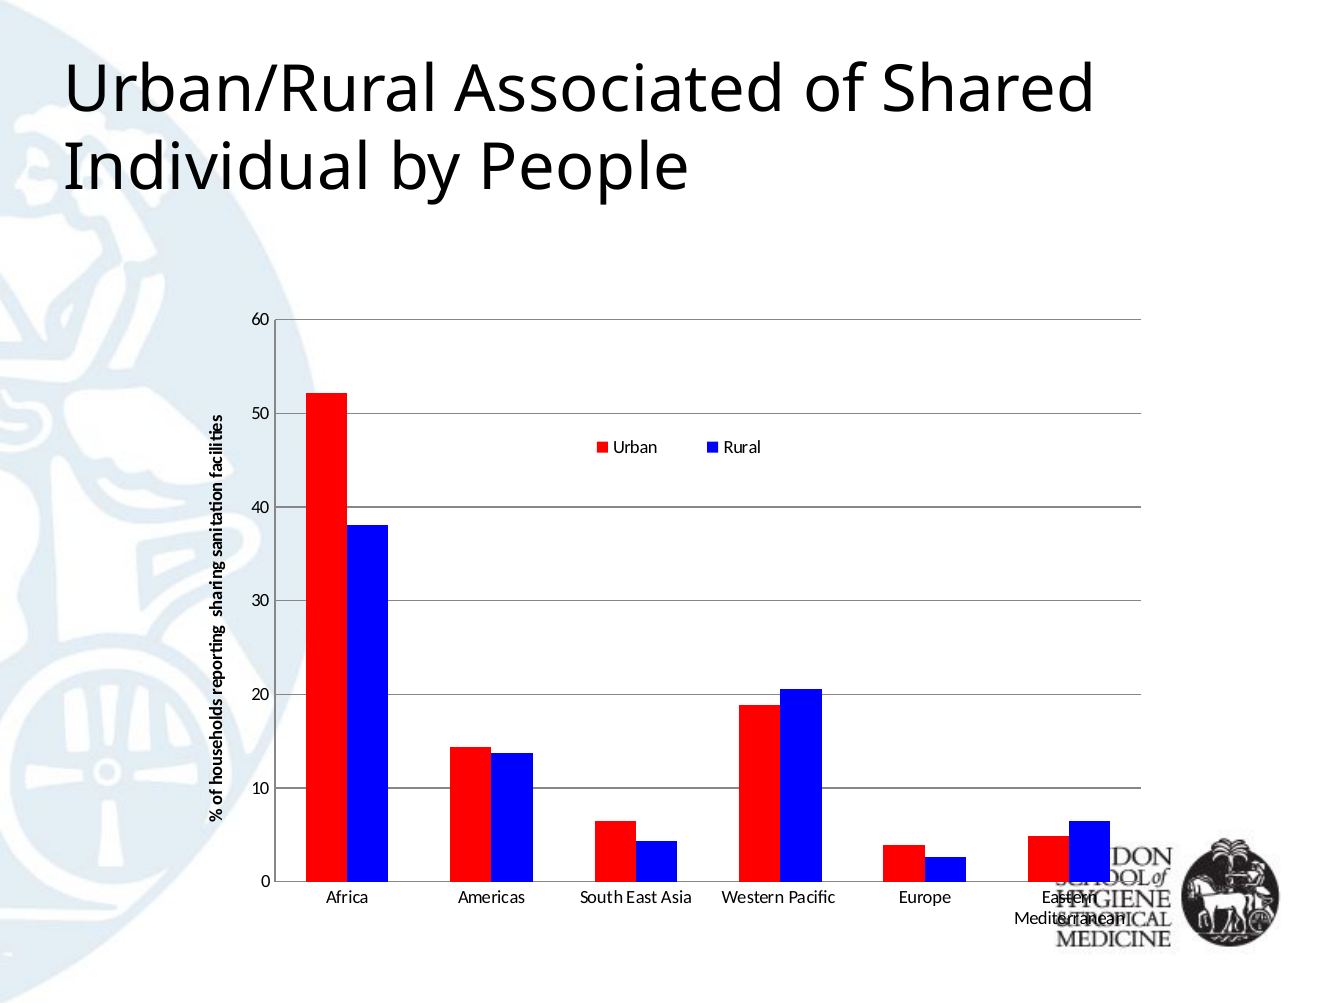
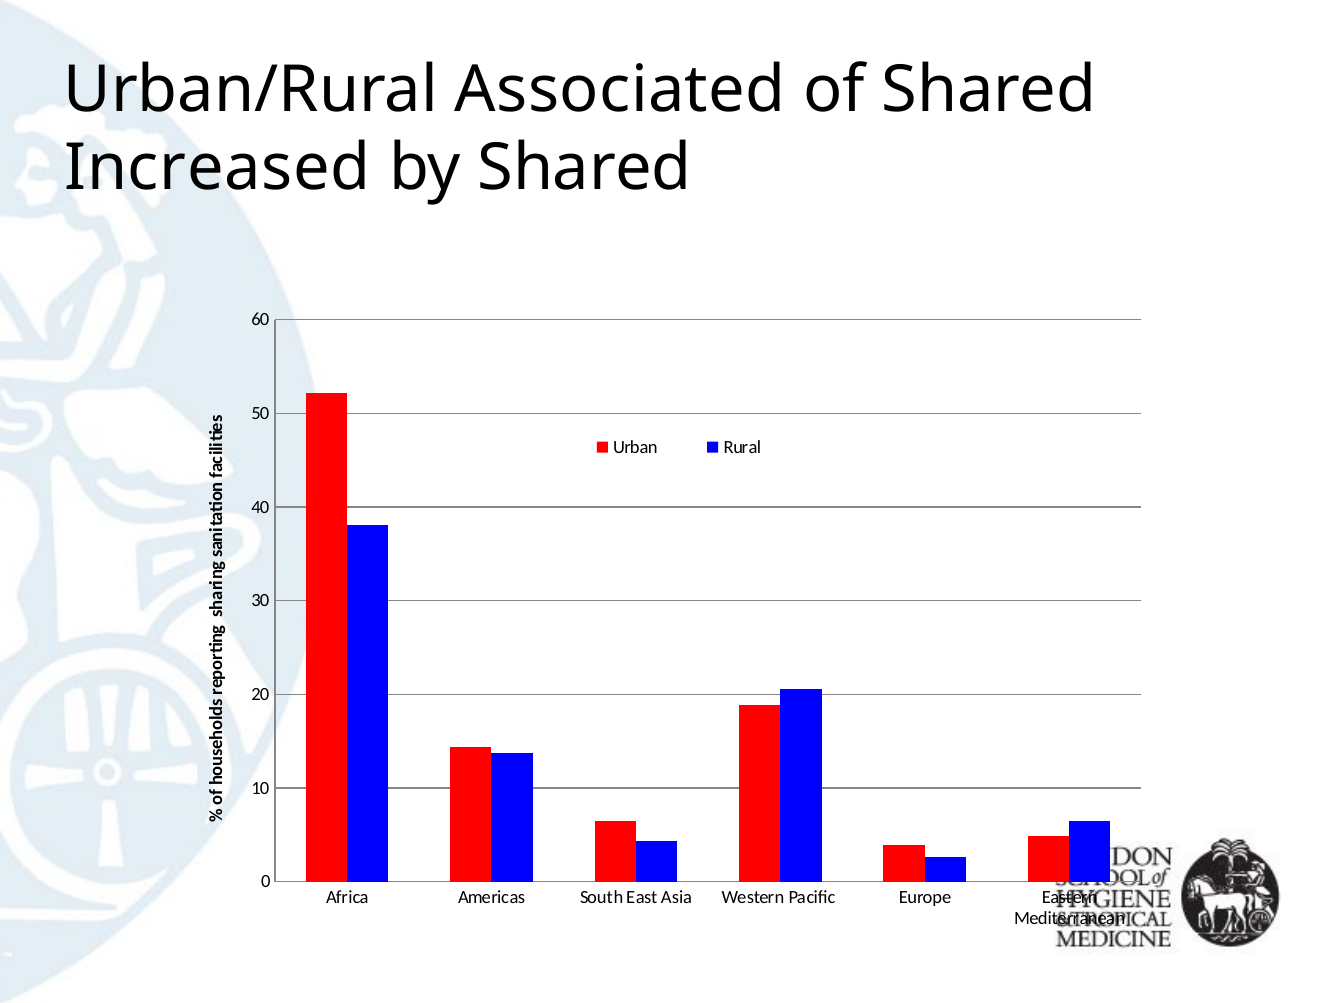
Individual: Individual -> Increased (218, 168)
by People: People -> Shared (585, 168)
